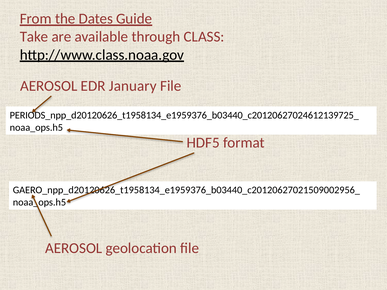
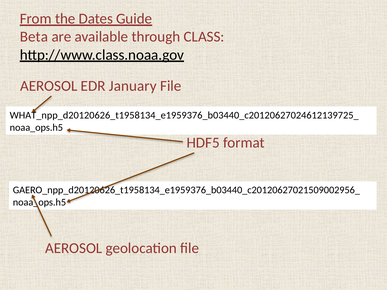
Take: Take -> Beta (34, 37)
PERIODS_npp_d20120626_t1958134_e1959376_b03440_c20120627024612139725_: PERIODS_npp_d20120626_t1958134_e1959376_b03440_c20120627024612139725_ -> WHAT_npp_d20120626_t1958134_e1959376_b03440_c20120627024612139725_ (184, 115)
